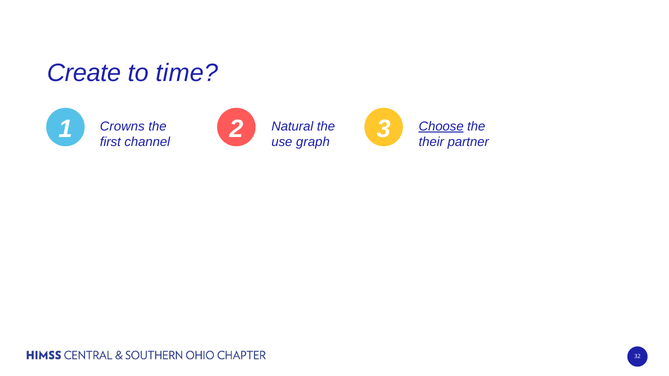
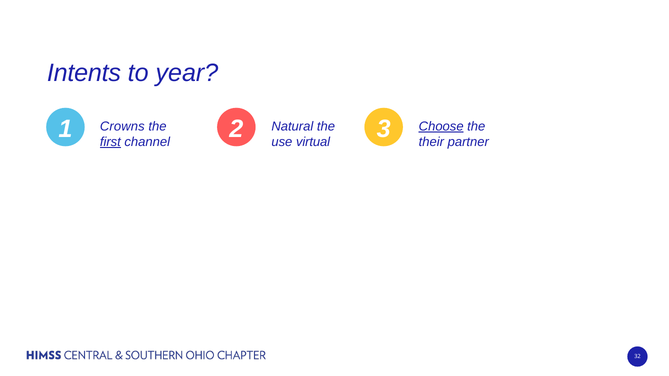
Create: Create -> Intents (84, 73)
time: time -> year (187, 73)
first underline: none -> present (110, 142)
graph: graph -> virtual (313, 142)
